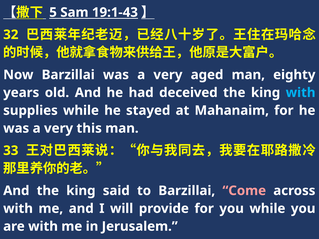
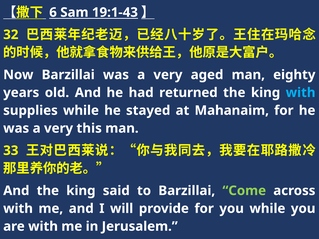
5: 5 -> 6 (53, 12)
deceived: deceived -> returned (188, 93)
Come colour: pink -> light green (244, 191)
